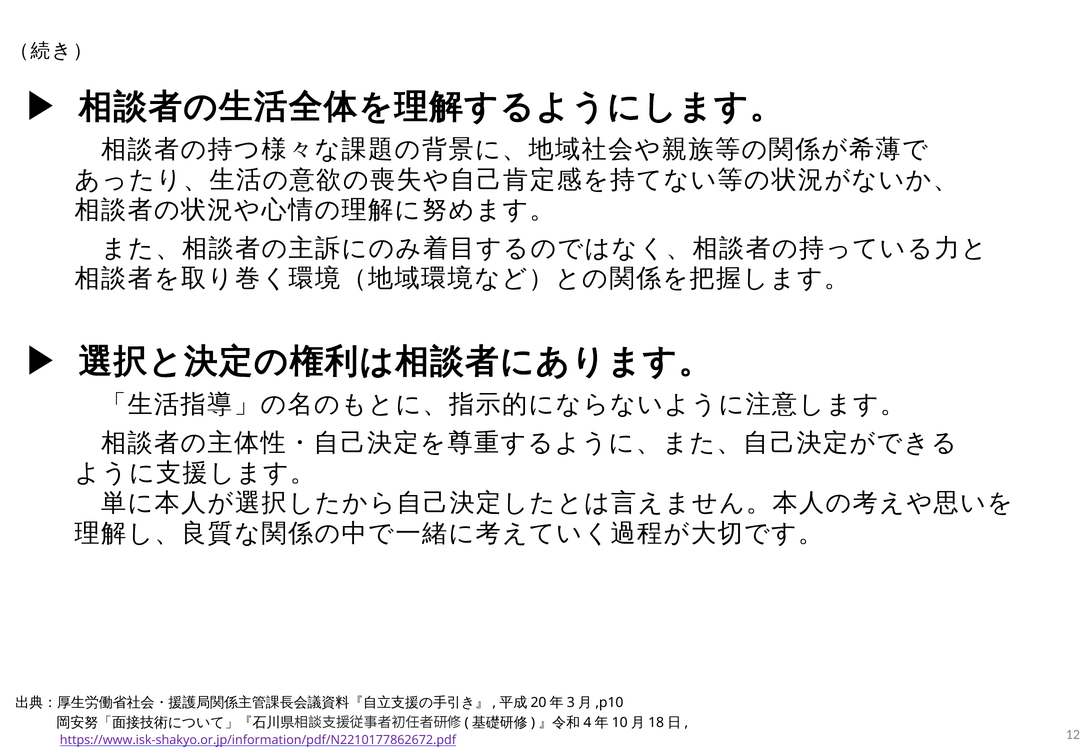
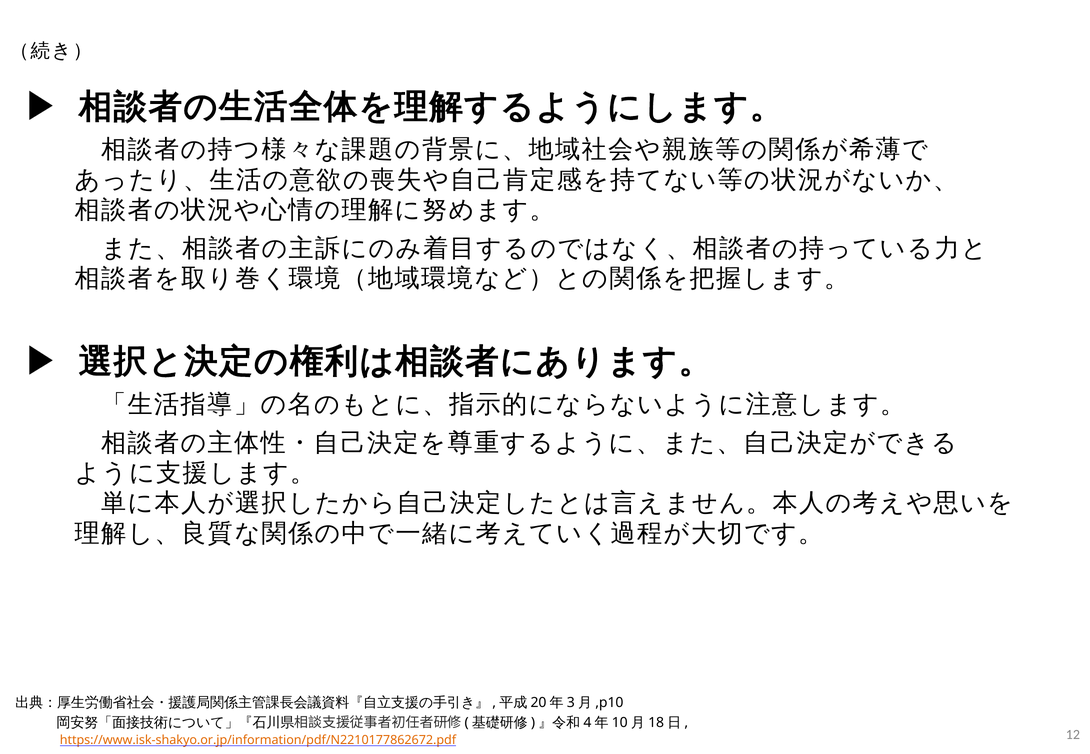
https://www.isk-shakyo.or.jp/information/pdf/N2210177862672.pdf colour: purple -> orange (258, 741)
